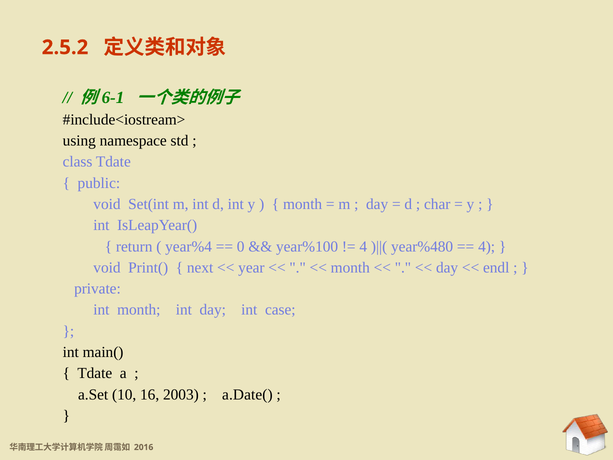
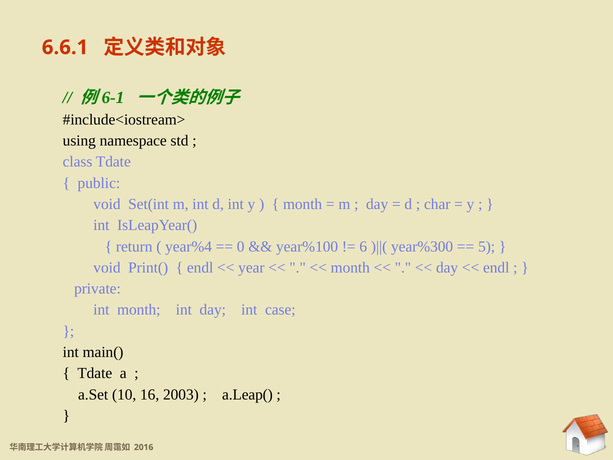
2.5.2: 2.5.2 -> 6.6.1 (65, 47)
4: 4 -> 6 (363, 246)
year%480: year%480 -> year%300 (422, 246)
4: 4 -> 5 (487, 246)
next: next -> endl (200, 267)
a.Date(: a.Date( -> a.Leap( (247, 394)
